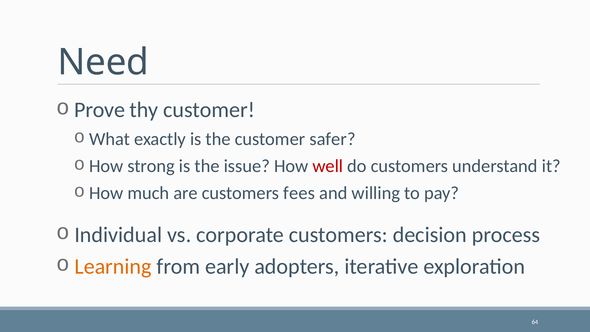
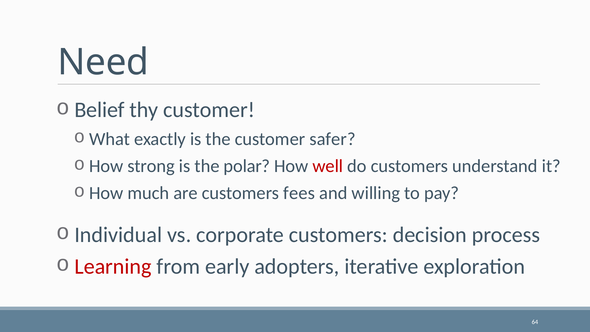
Prove: Prove -> Belief (100, 110)
issue: issue -> polar (247, 166)
Learning colour: orange -> red (113, 266)
